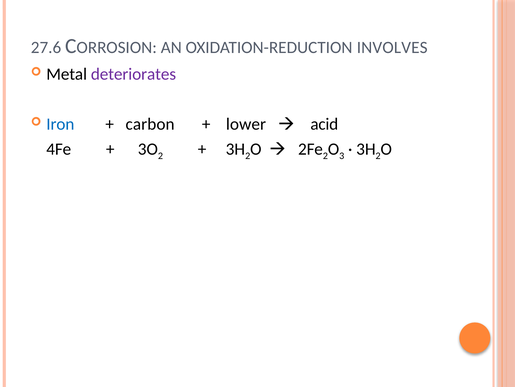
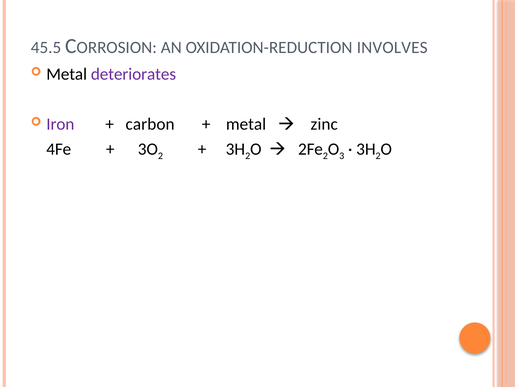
27.6: 27.6 -> 45.5 (46, 48)
Iron colour: blue -> purple (60, 124)
lower: lower -> metal (246, 124)
acid: acid -> zinc (324, 124)
